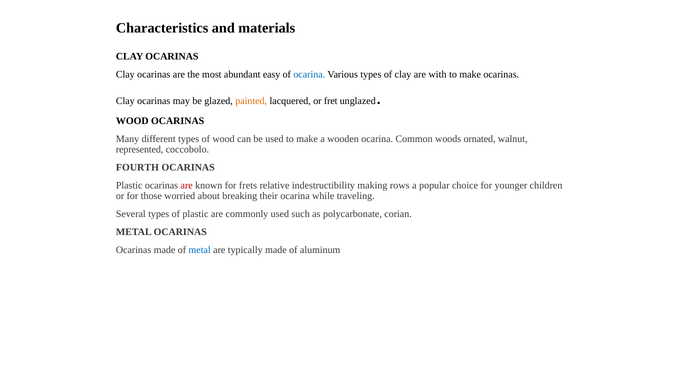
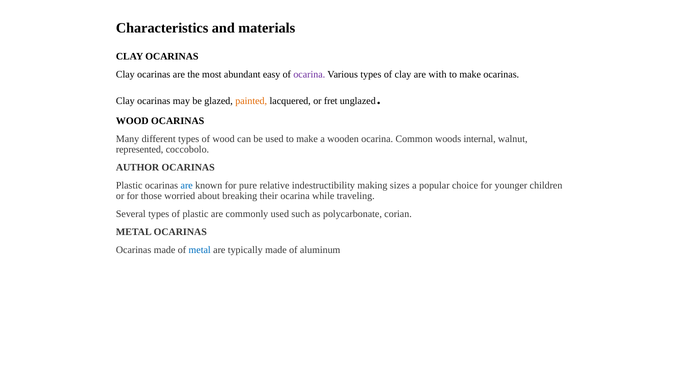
ocarina colour: blue -> purple (309, 74)
ornated: ornated -> internal (480, 139)
FOURTH: FOURTH -> AUTHOR (138, 167)
are colour: red -> blue (187, 185)
frets: frets -> pure (248, 185)
rows: rows -> sizes (400, 185)
